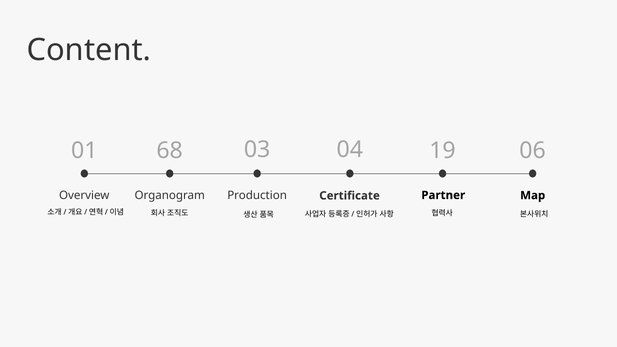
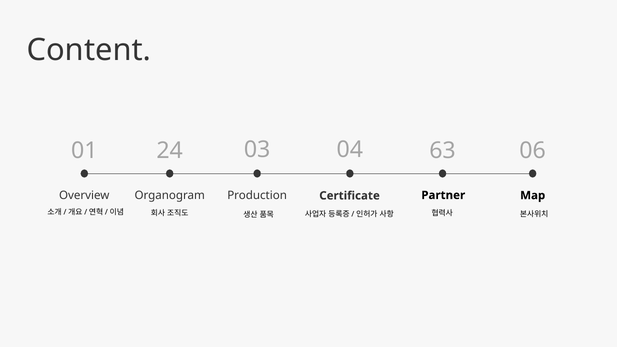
68: 68 -> 24 (170, 151)
19: 19 -> 63 (443, 151)
